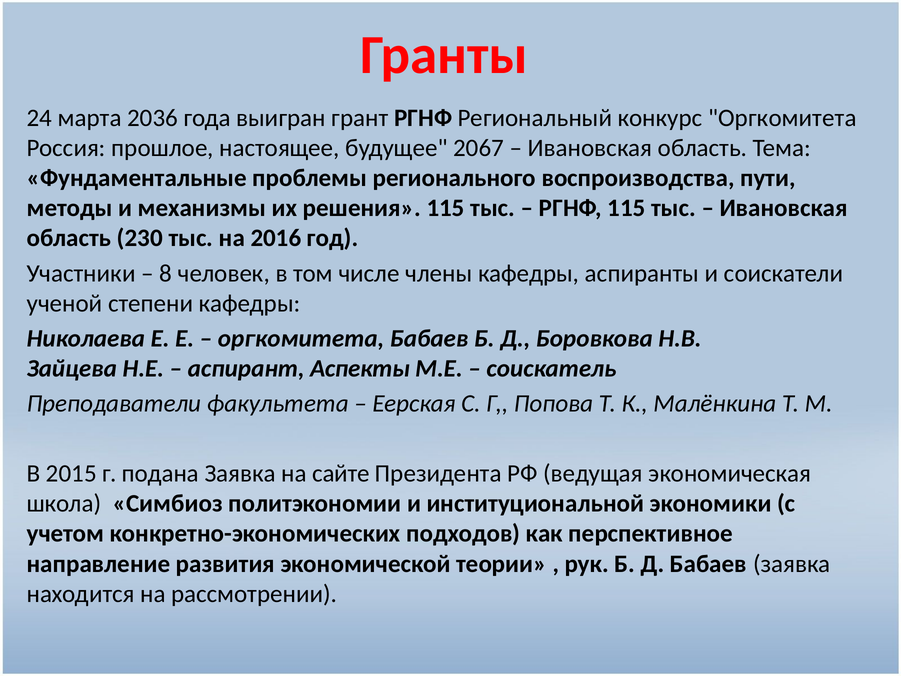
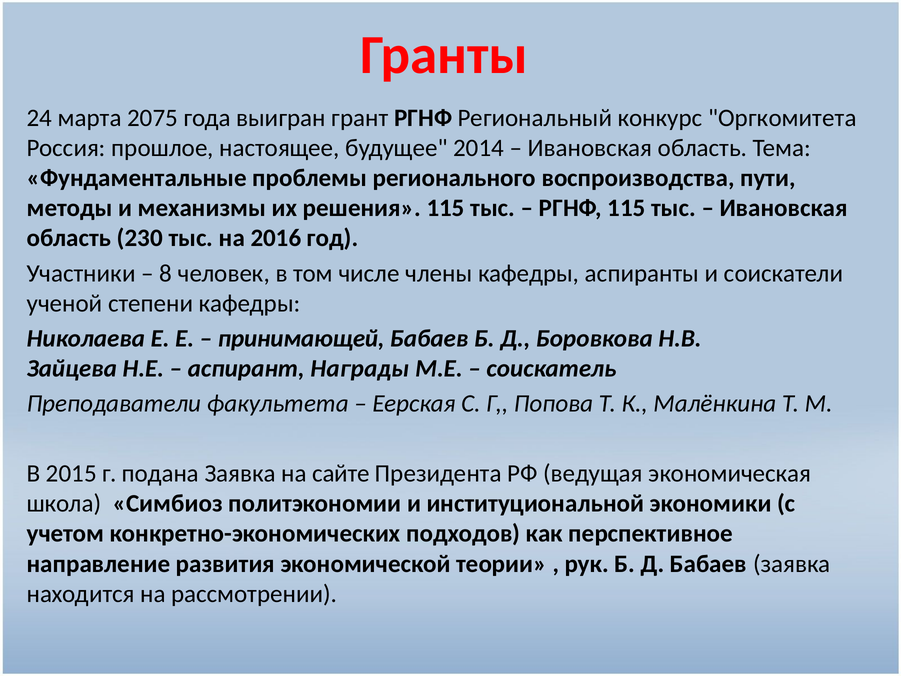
2036: 2036 -> 2075 (153, 118)
2067: 2067 -> 2014 (479, 148)
оргкомитета: оргкомитета -> принимающей (301, 338)
Аспекты: Аспекты -> Награды (360, 368)
